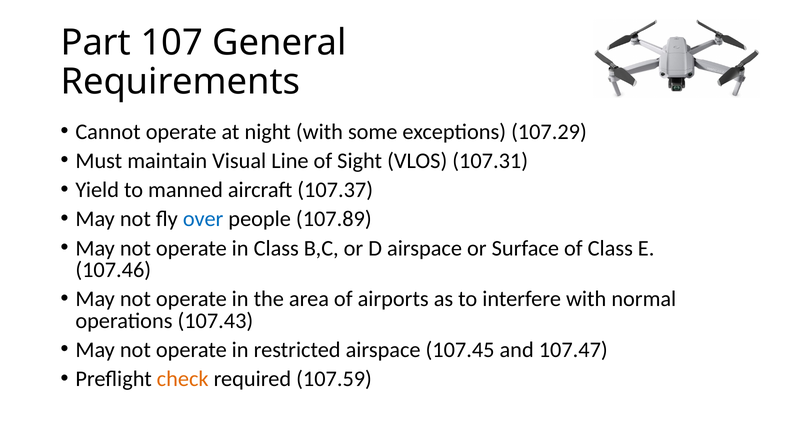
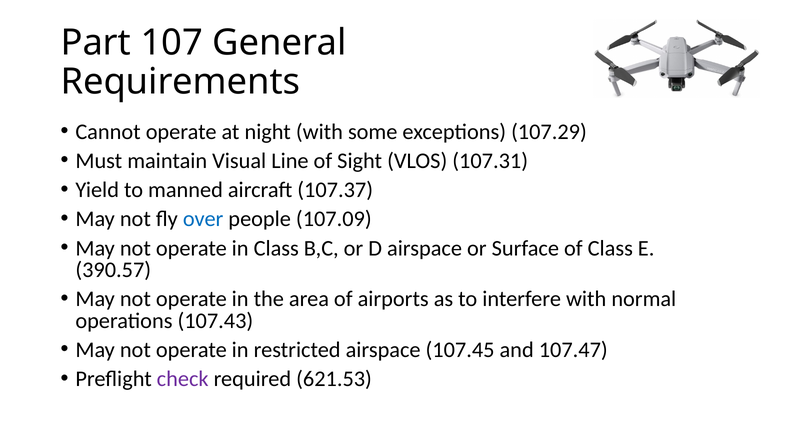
107.89: 107.89 -> 107.09 (334, 219)
107.46: 107.46 -> 390.57 (113, 270)
check colour: orange -> purple (183, 379)
107.59: 107.59 -> 621.53 (334, 379)
